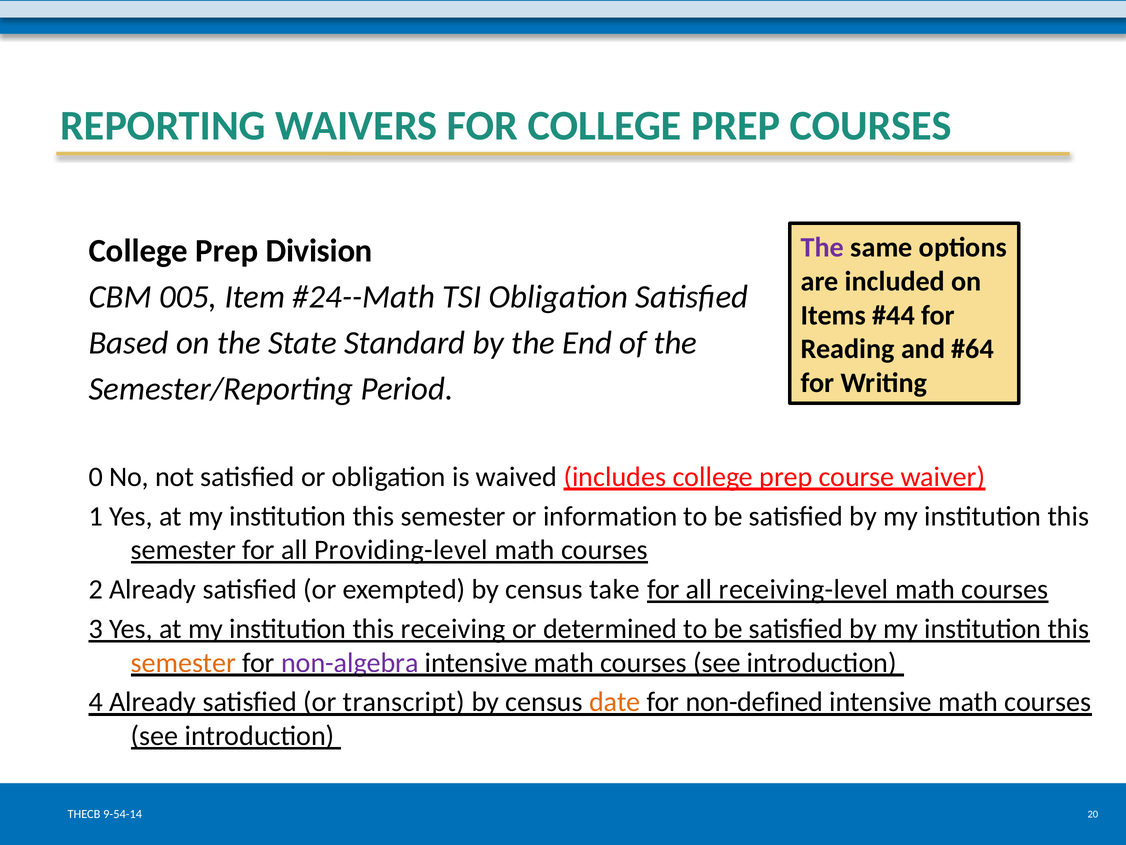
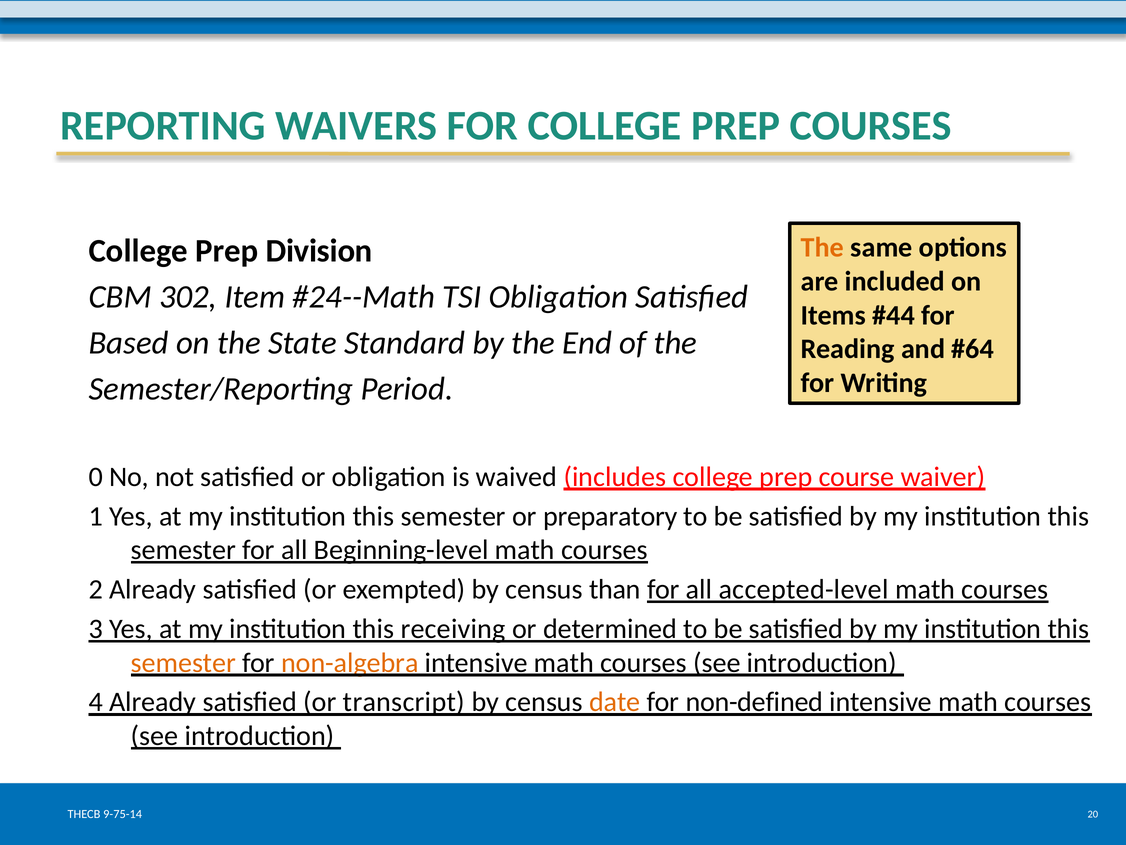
The colour: purple -> orange (822, 247)
005: 005 -> 302 (188, 297)
information: information -> preparatory (610, 516)
Providing-level: Providing-level -> Beginning-level (401, 550)
take: take -> than (615, 589)
receiving-level: receiving-level -> accepted-level (804, 589)
non-algebra colour: purple -> orange (350, 662)
9-54-14: 9-54-14 -> 9-75-14 (123, 814)
